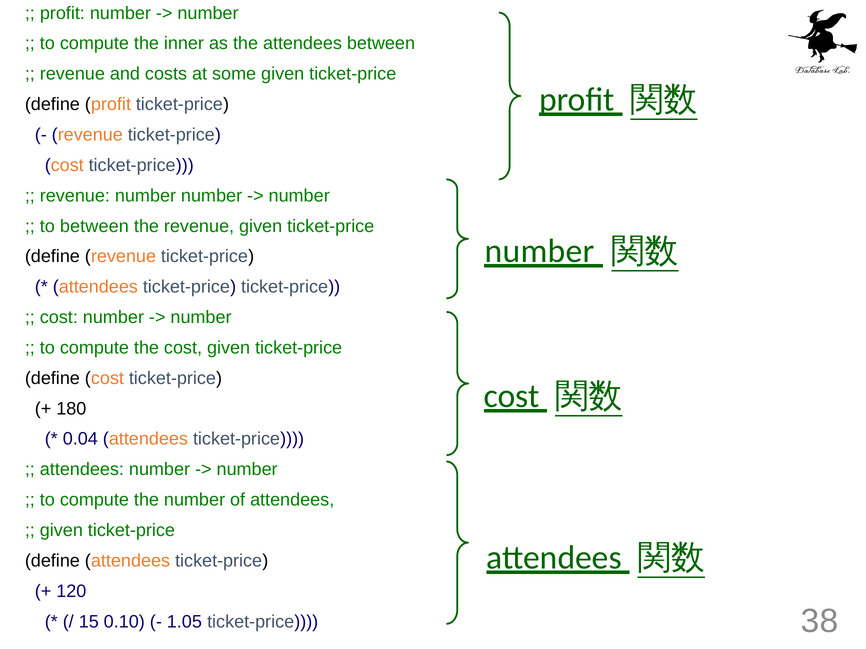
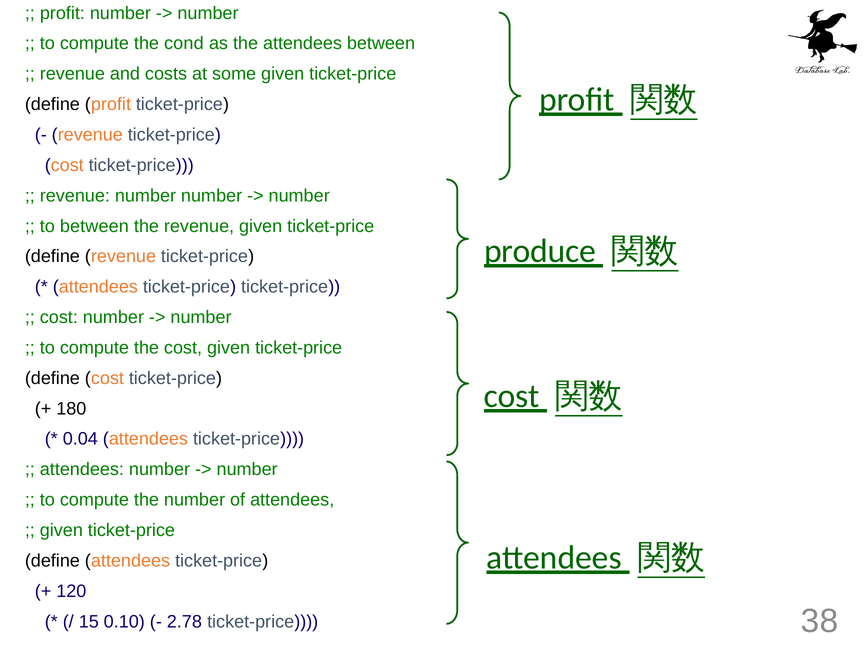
inner: inner -> cond (184, 44)
number: number -> produce (540, 251)
1.05: 1.05 -> 2.78 (184, 622)
